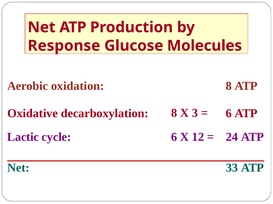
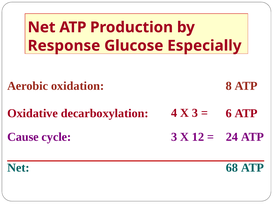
Molecules: Molecules -> Especially (204, 46)
decarboxylation 8: 8 -> 4 (174, 113)
Lactic: Lactic -> Cause (23, 137)
cycle 6: 6 -> 3 (174, 137)
33: 33 -> 68 (232, 168)
